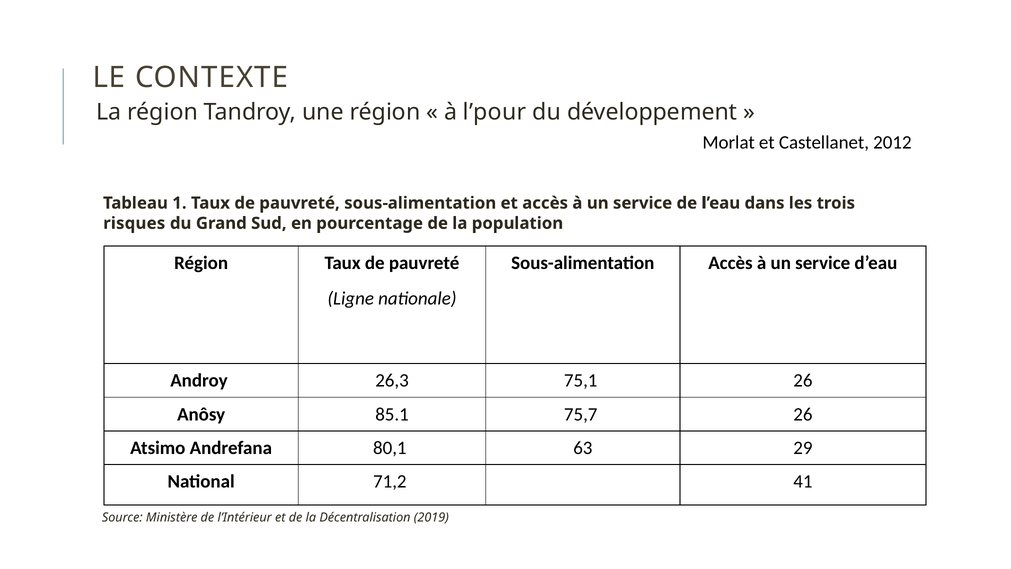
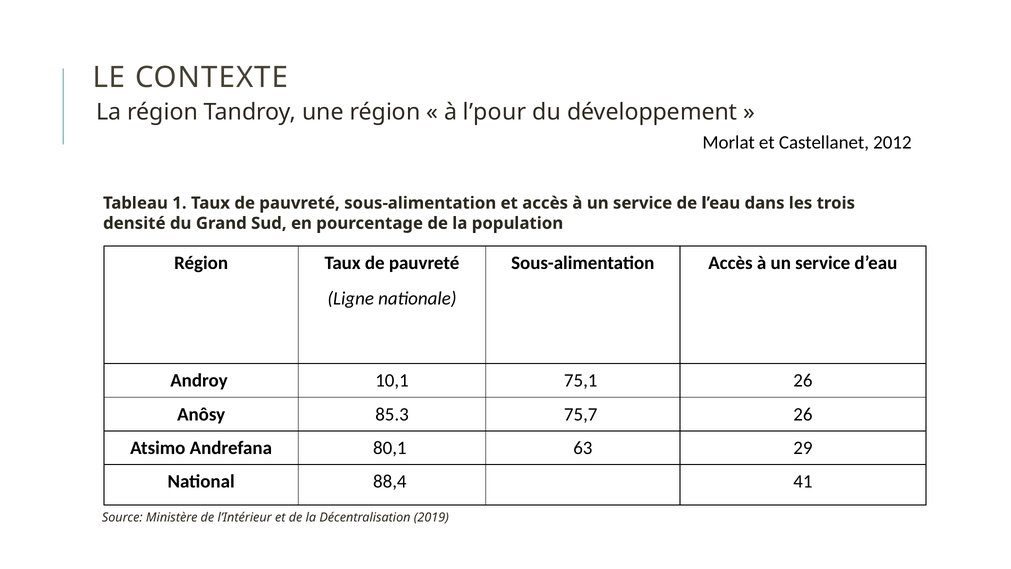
risques: risques -> densité (134, 223)
26,3: 26,3 -> 10,1 (392, 380)
85.1: 85.1 -> 85.3 (392, 414)
71,2: 71,2 -> 88,4 (390, 481)
